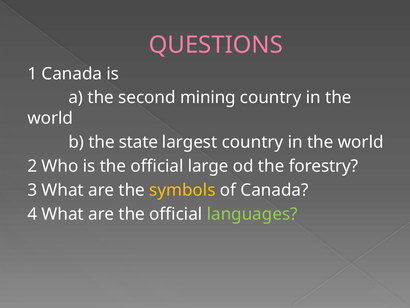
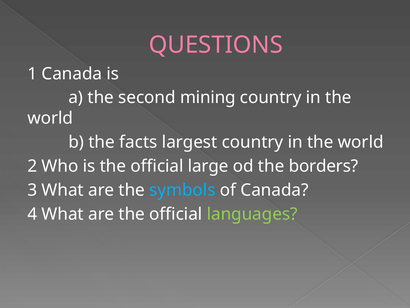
state: state -> facts (138, 142)
forestry: forestry -> borders (324, 166)
symbols colour: yellow -> light blue (182, 190)
